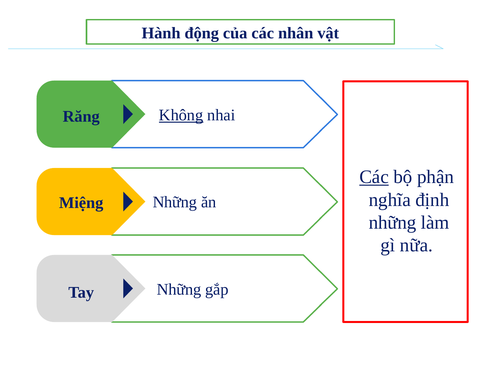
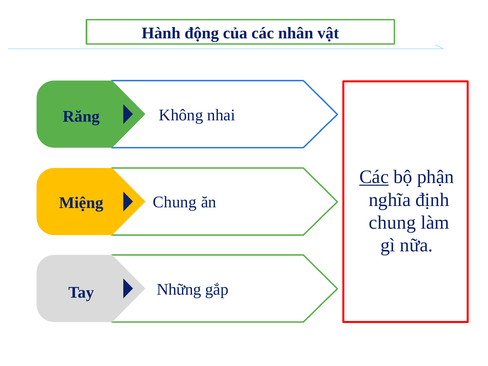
Không underline: present -> none (181, 115)
Những: Những -> Chung (175, 202)
những: những -> chung (392, 223)
